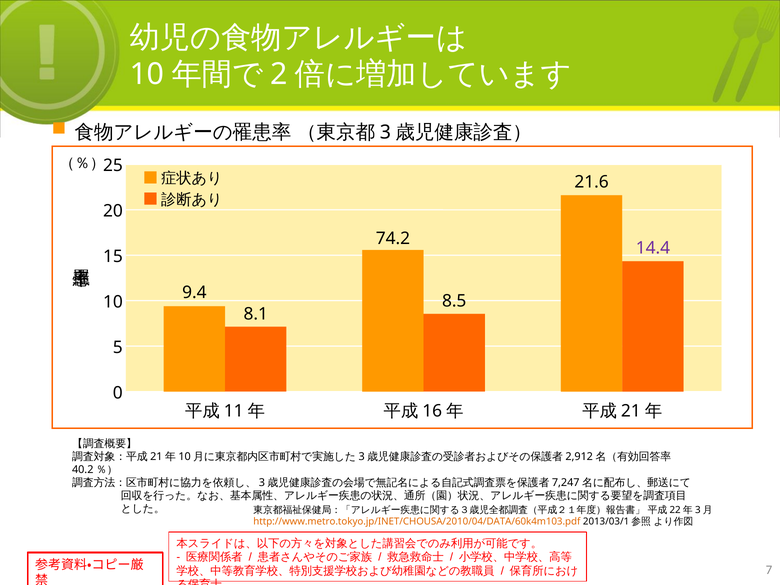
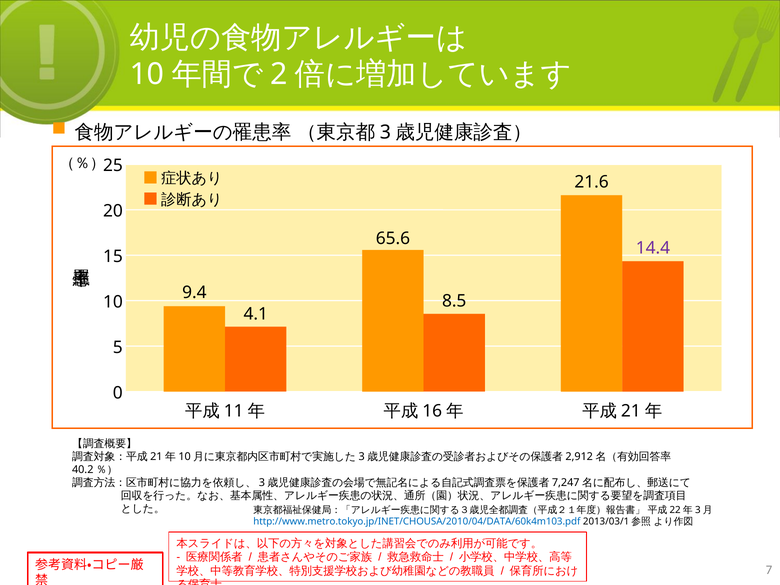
74.2: 74.2 -> 65.6 (393, 239)
8.1: 8.1 -> 4.1 (256, 314)
http://www.metro.tokyo.jp/INET/CHOUSA/2010/04/DATA/60k4m103.pdf colour: orange -> blue (417, 522)
